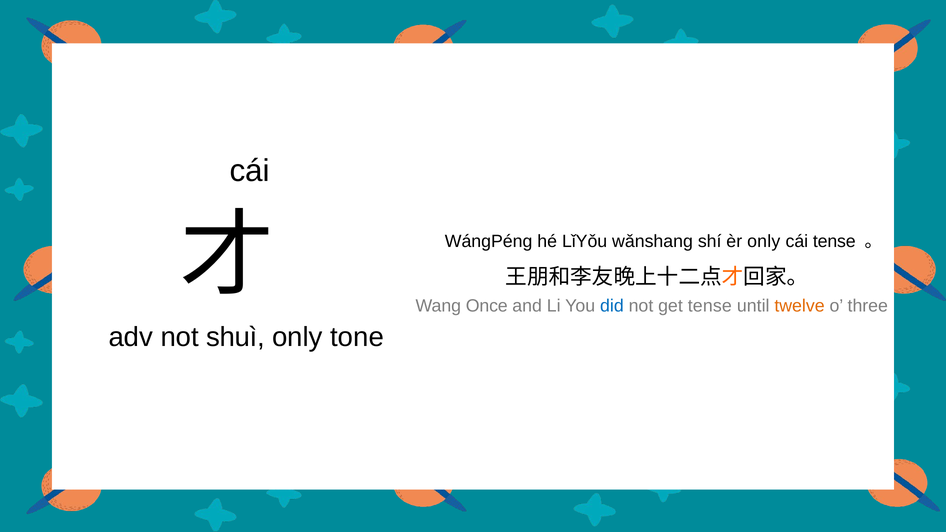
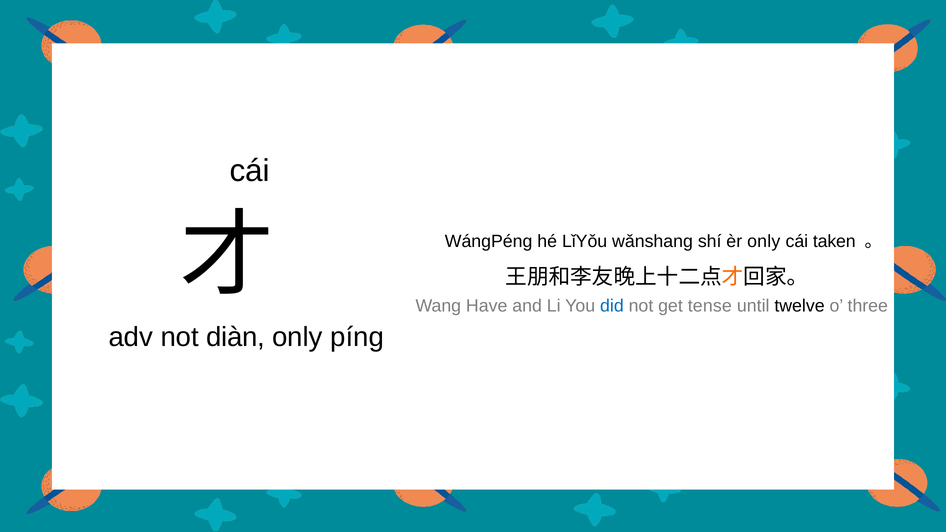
cái tense: tense -> taken (834, 241)
Once: Once -> Have (487, 306)
twelve colour: orange -> black (800, 306)
shuì: shuì -> diàn (236, 337)
tone: tone -> píng (357, 337)
